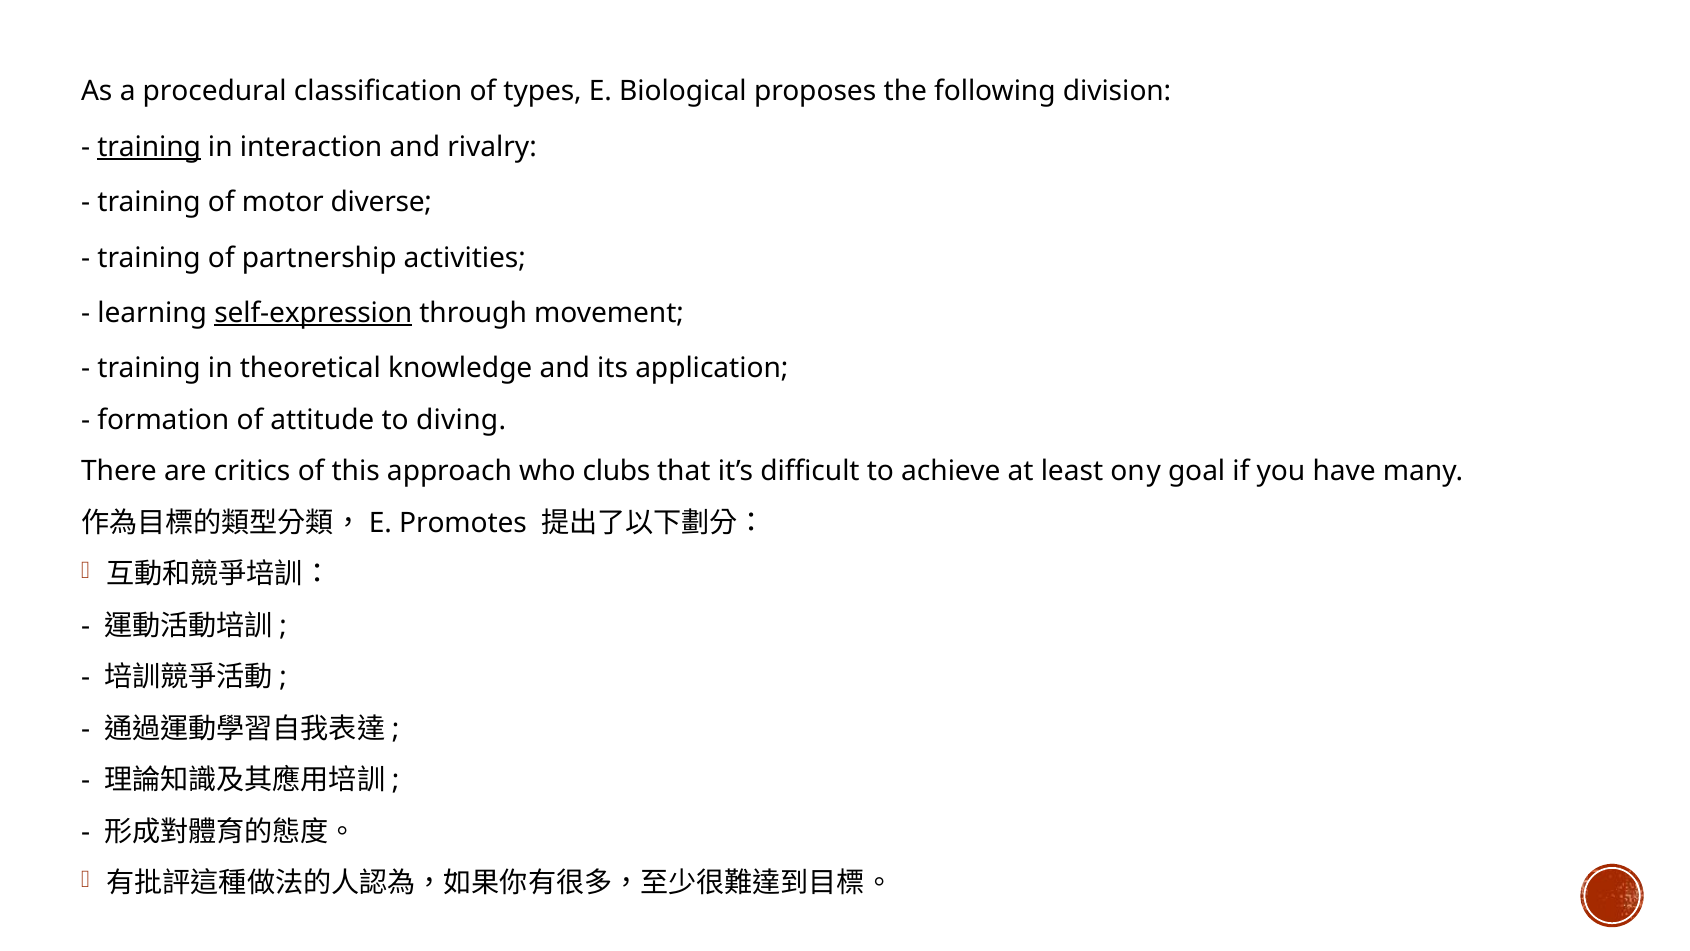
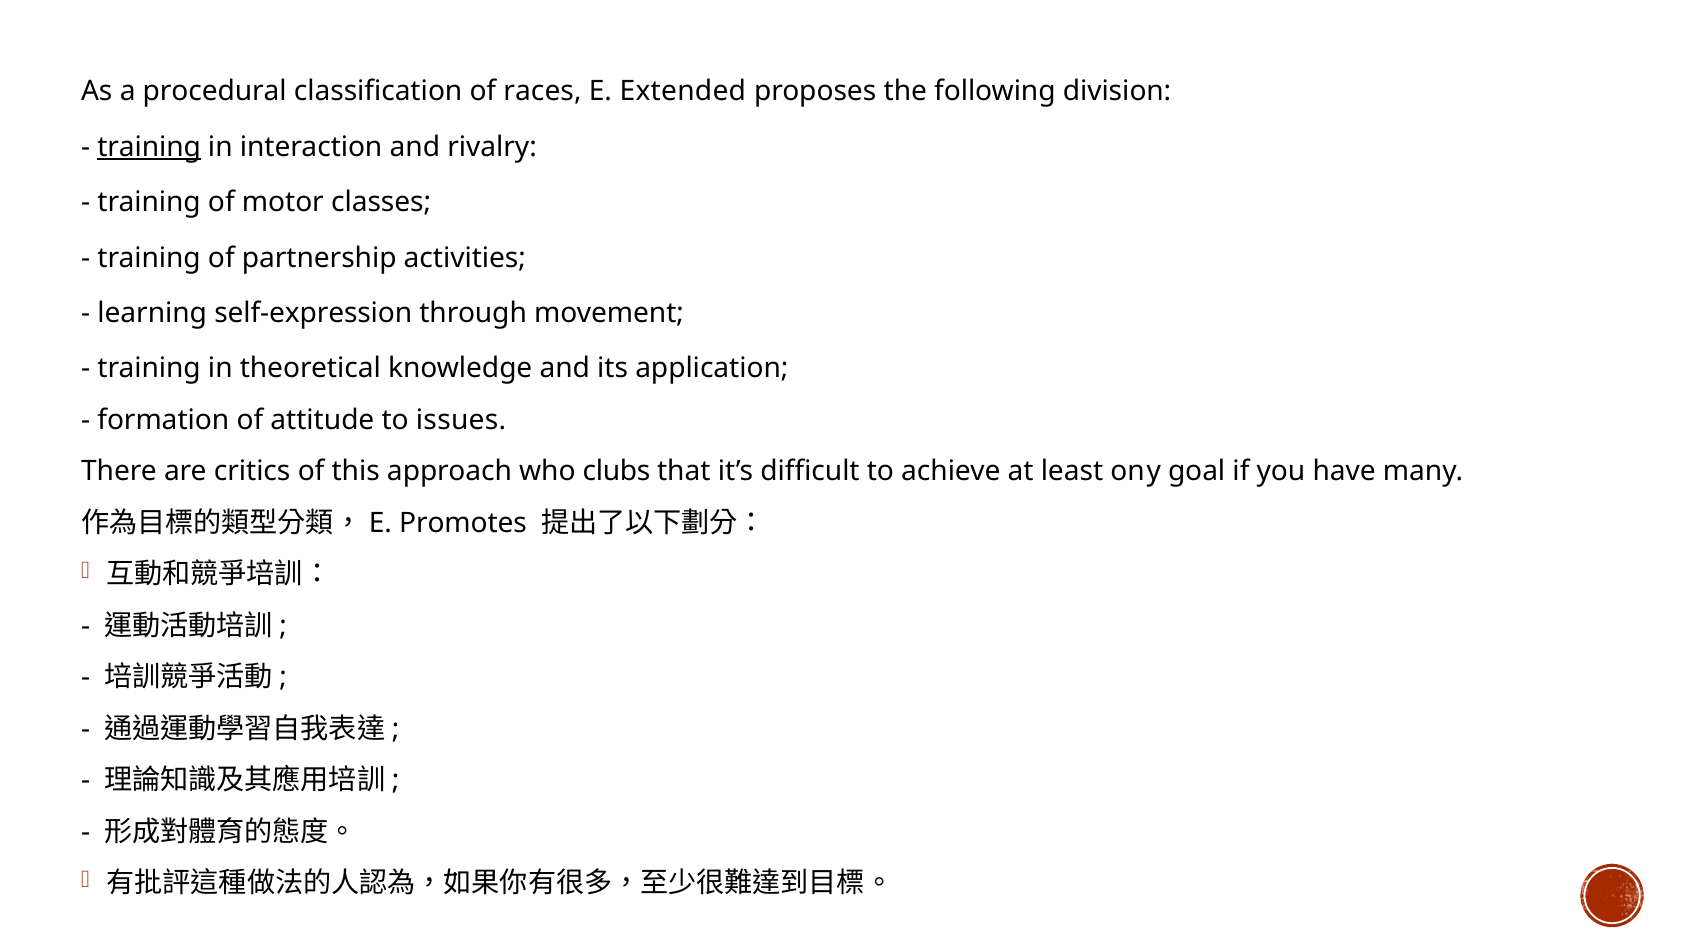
types: types -> races (543, 92)
Biological: Biological -> Extended (683, 92)
diverse: diverse -> classes (381, 202)
self-expression underline: present -> none (313, 313)
diving: diving -> issues (461, 420)
